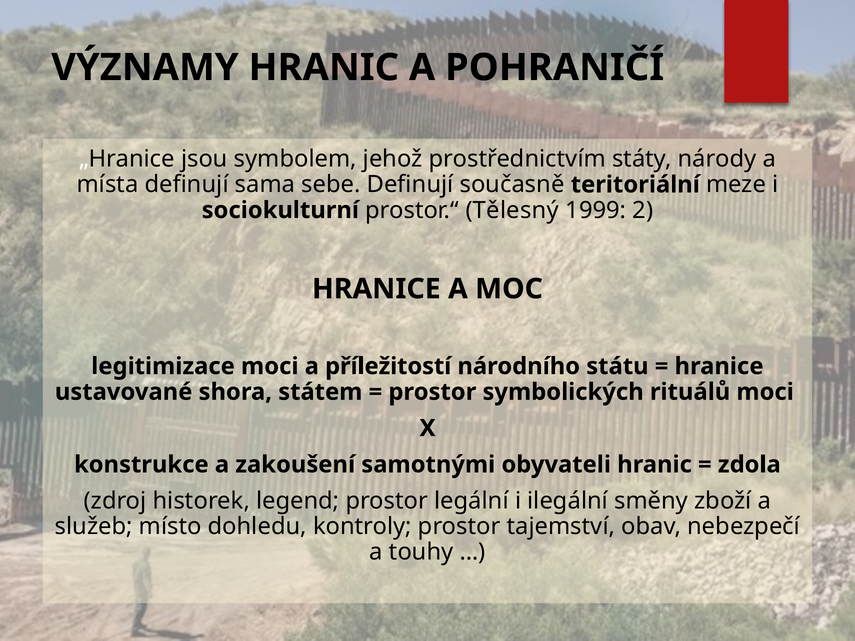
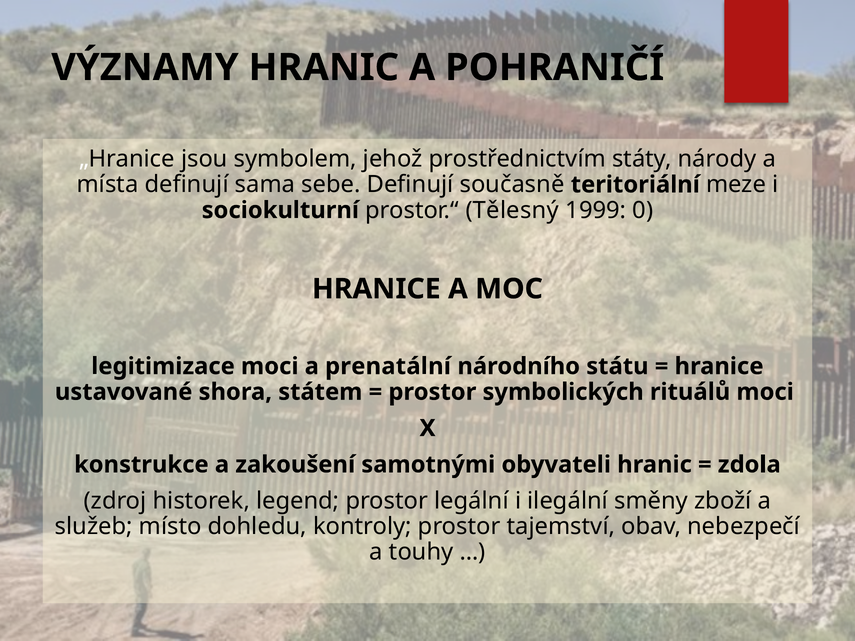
2: 2 -> 0 (643, 210)
příležitostí: příležitostí -> prenatální (388, 366)
